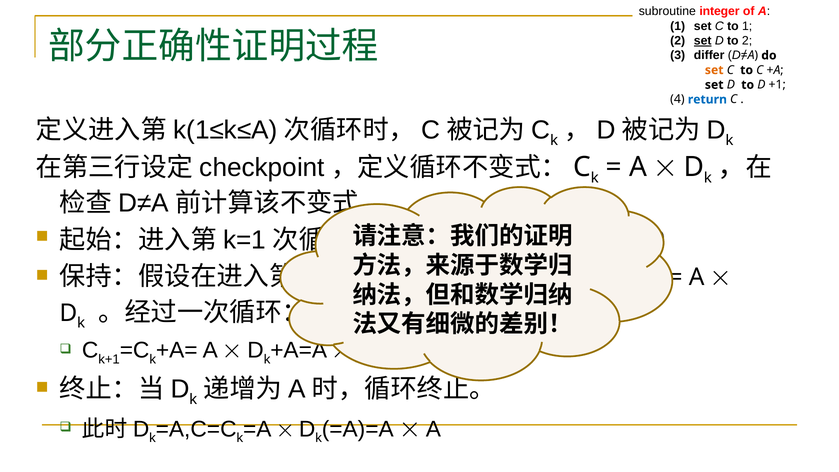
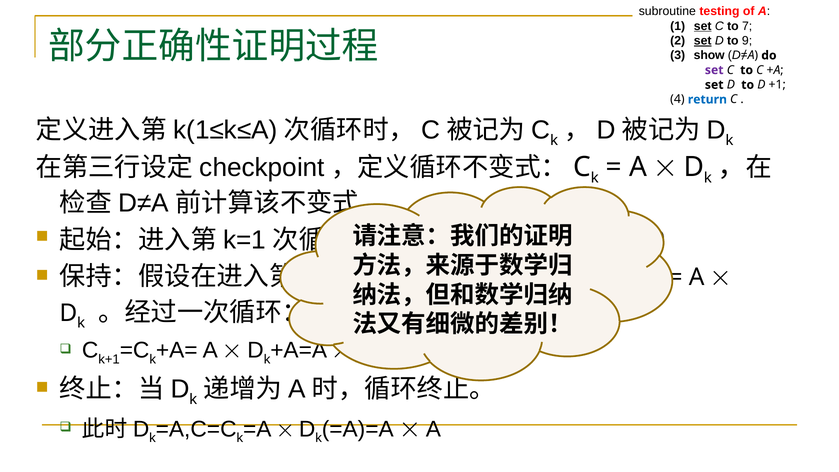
integer: integer -> testing (719, 11)
set underline: none -> present (703, 26)
to 1: 1 -> 7 (747, 26)
to 2: 2 -> 9 (747, 41)
differ: differ -> show (709, 55)
set colour: orange -> purple (714, 70)
